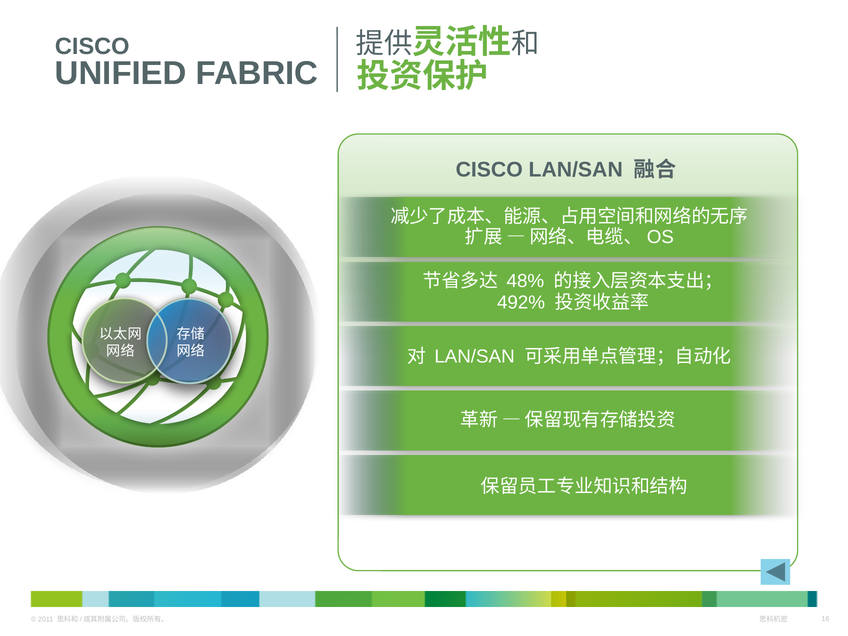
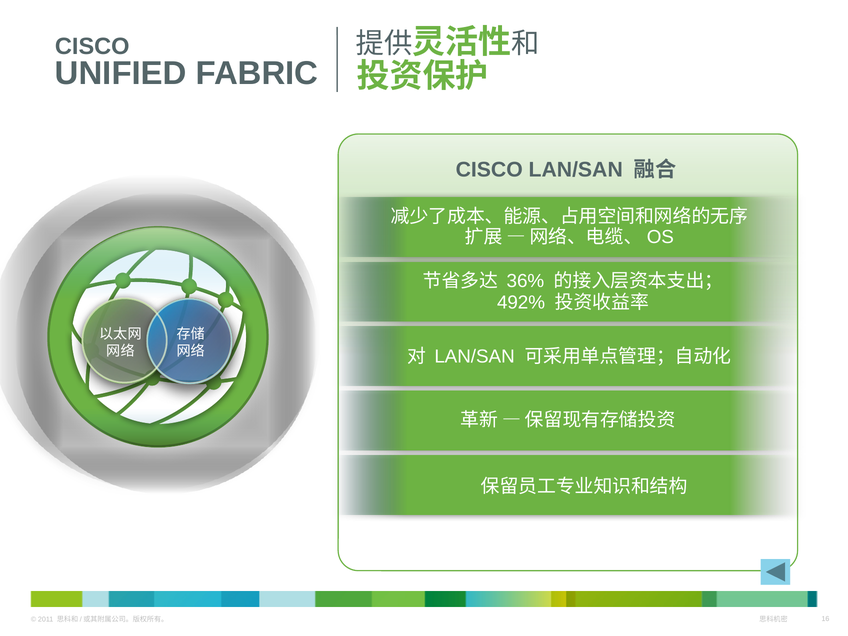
48%: 48% -> 36% (525, 281)
